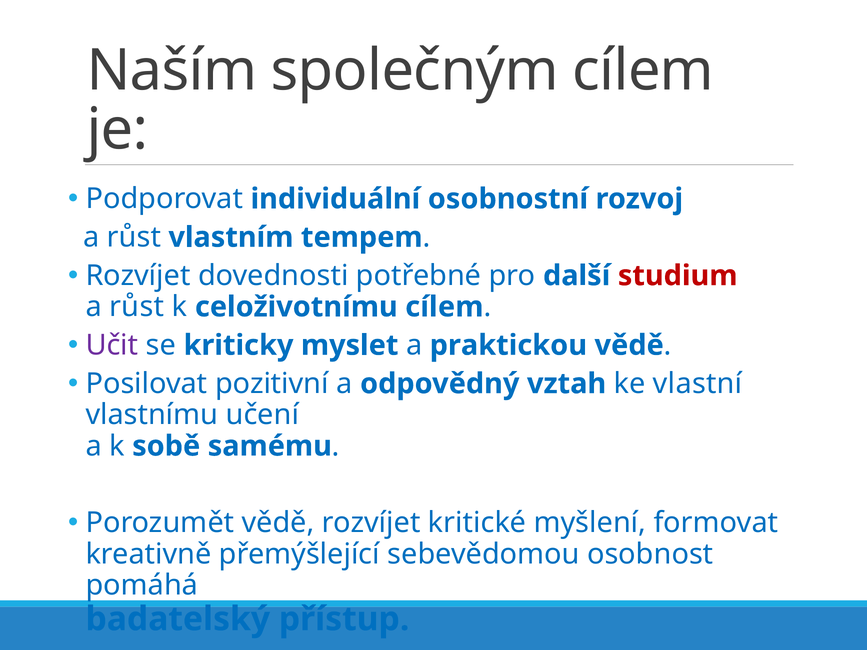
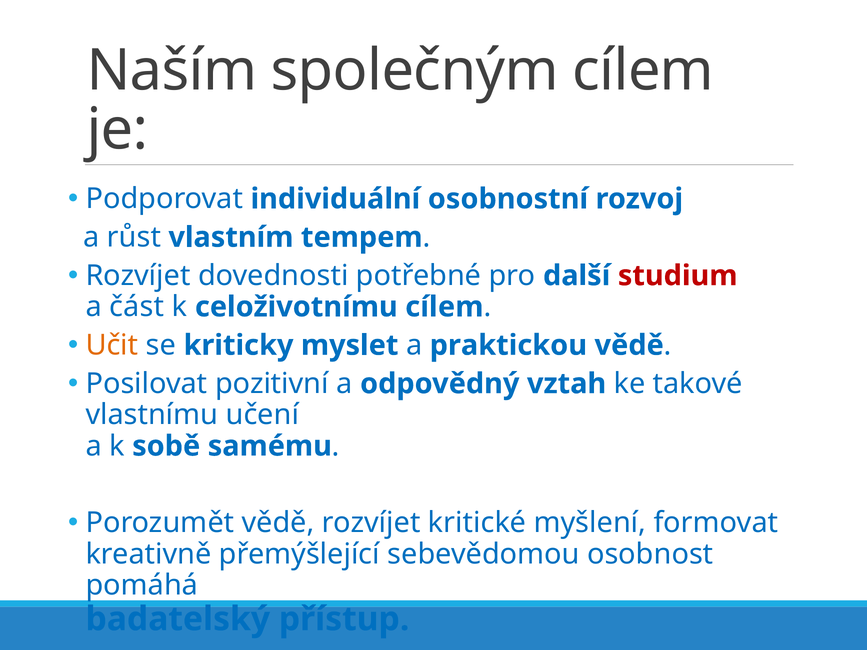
růst: růst -> část (137, 307)
Učit colour: purple -> orange (112, 345)
vlastní: vlastní -> takové (698, 384)
